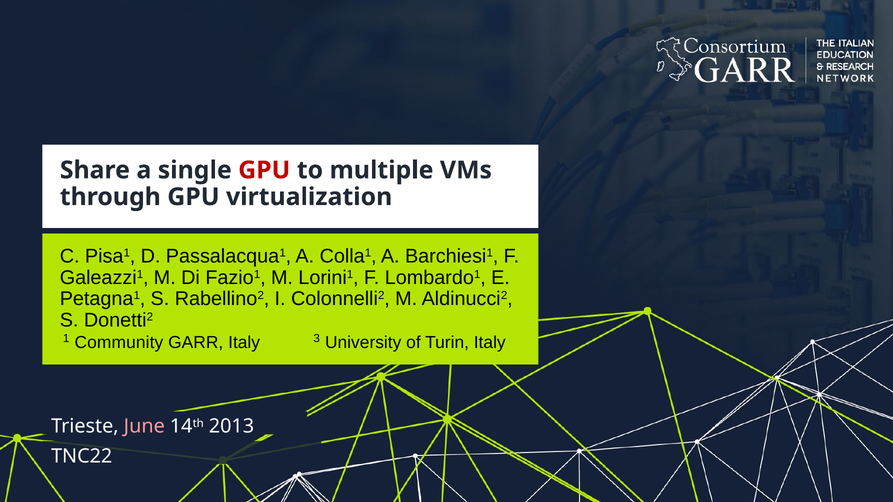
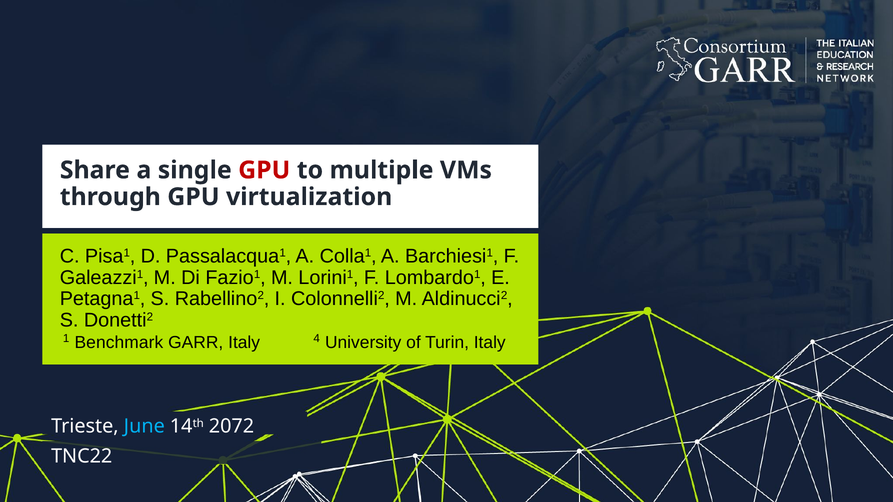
Community: Community -> Benchmark (119, 343)
3: 3 -> 4 (317, 339)
June colour: pink -> light blue (144, 427)
2013: 2013 -> 2072 (231, 427)
